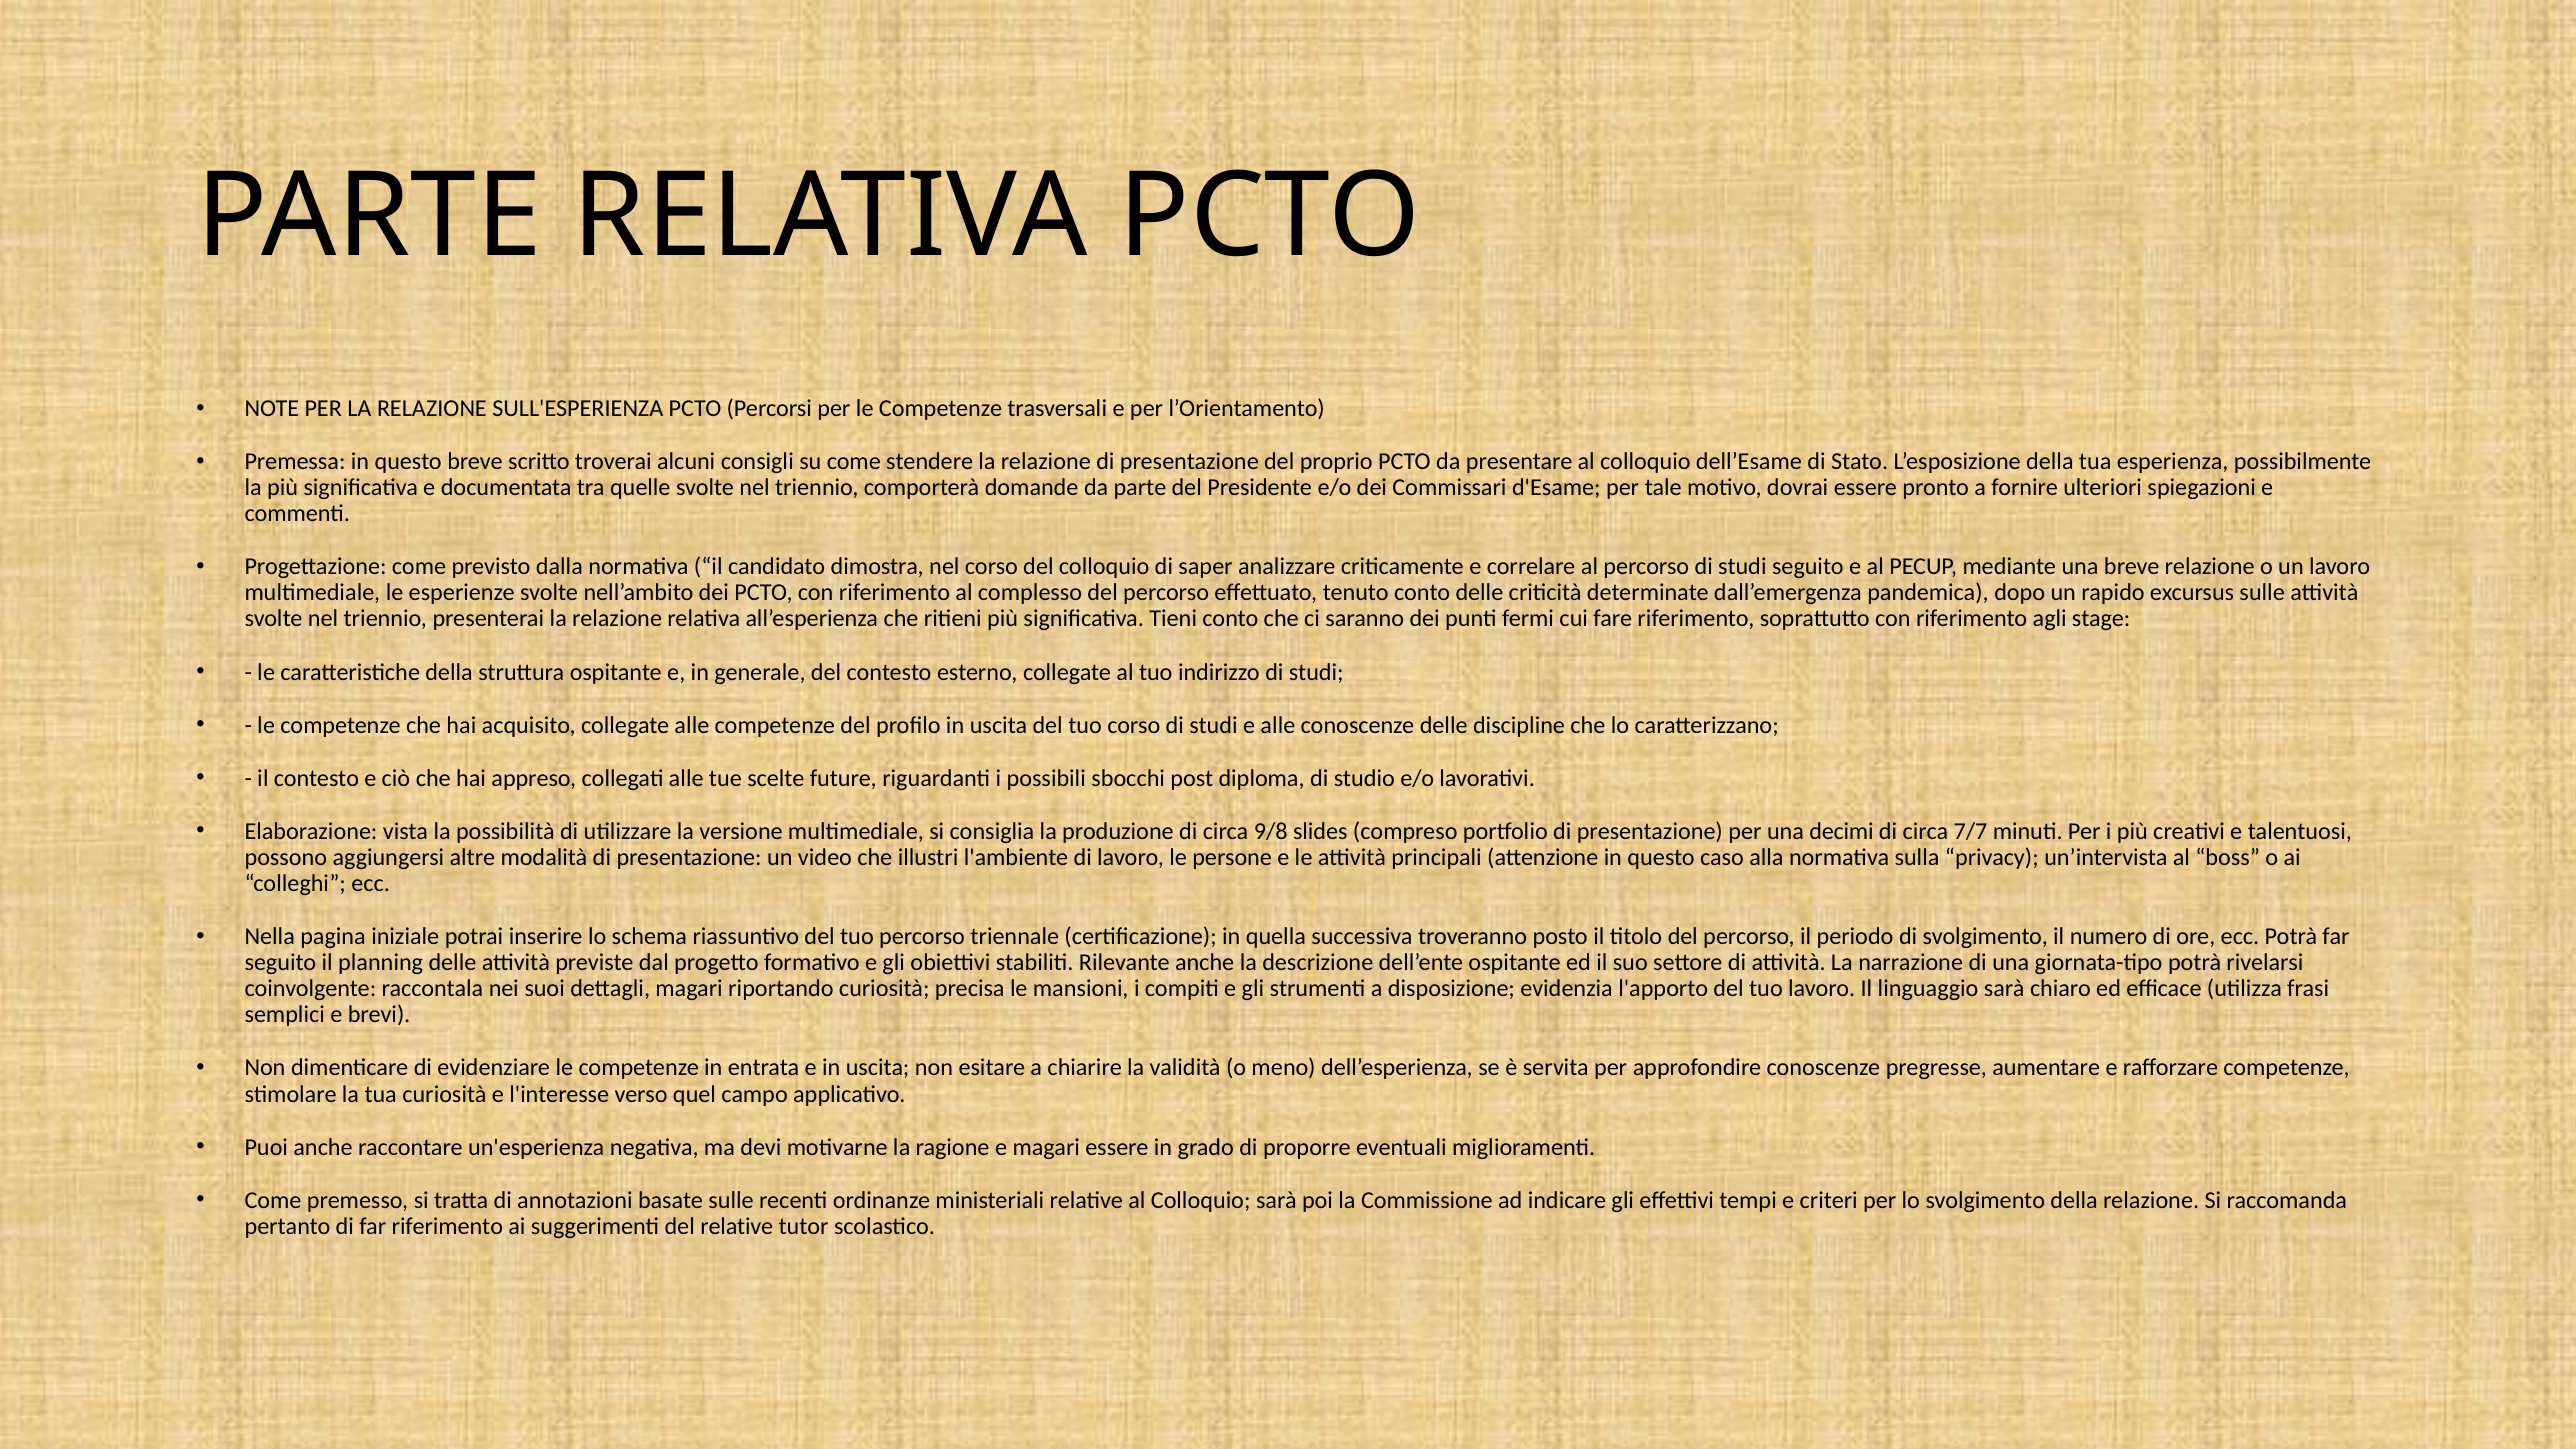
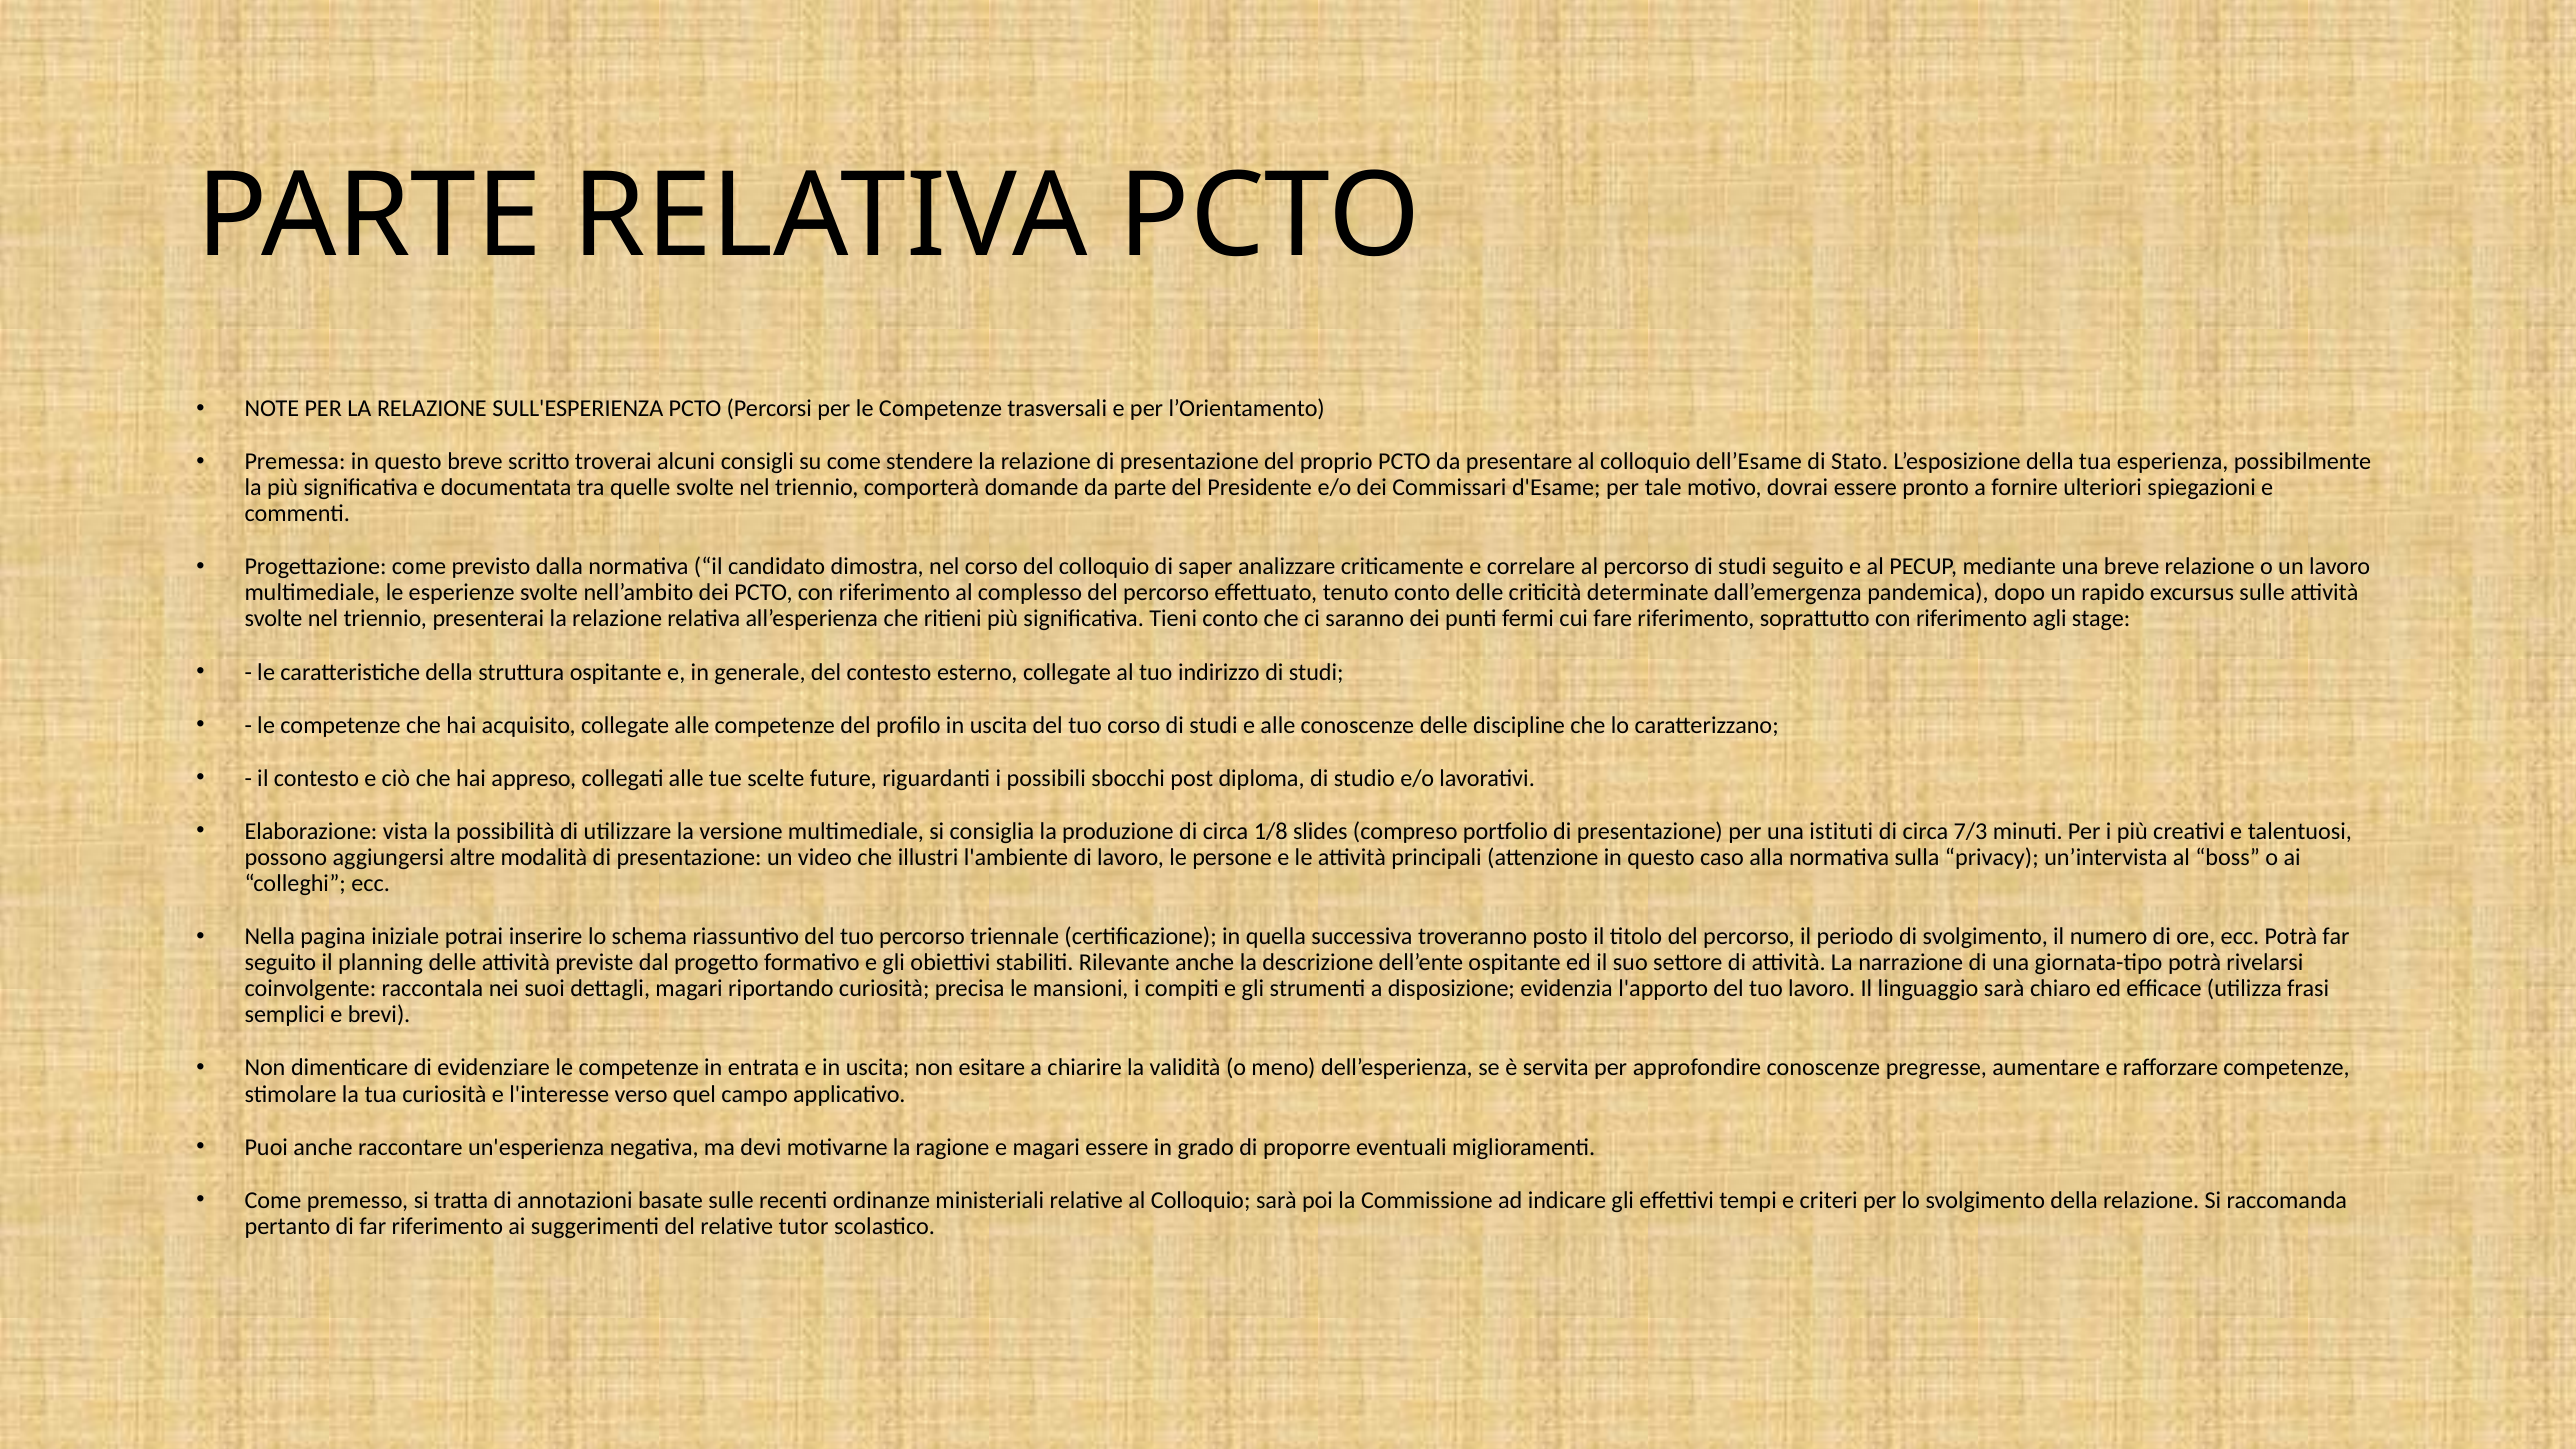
9/8: 9/8 -> 1/8 (1271, 831)
decimi: decimi -> istituti (1841, 831)
7/7: 7/7 -> 7/3 (1970, 831)
